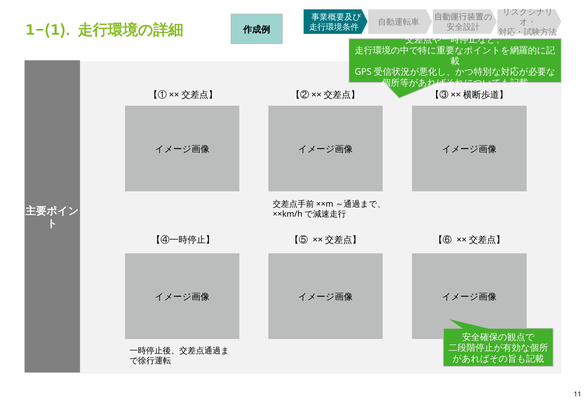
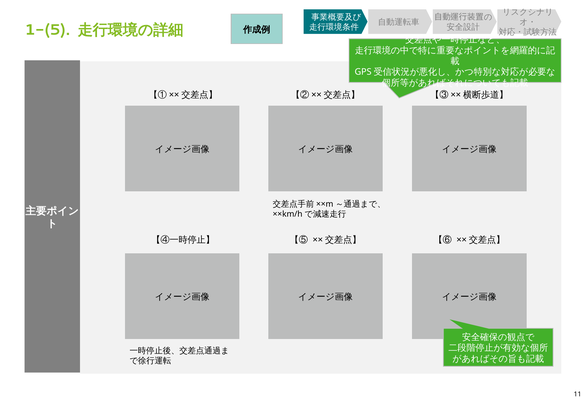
1-(1: 1-(1 -> 1-(5 (47, 30)
